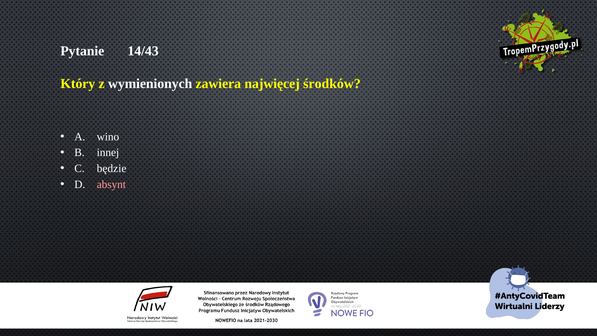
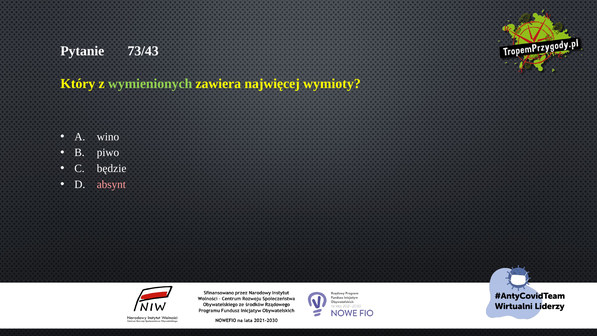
14/43: 14/43 -> 73/43 (143, 51)
wymienionych colour: white -> light green (150, 84)
środków: środków -> wymioty (332, 84)
innej: innej -> piwo (108, 153)
